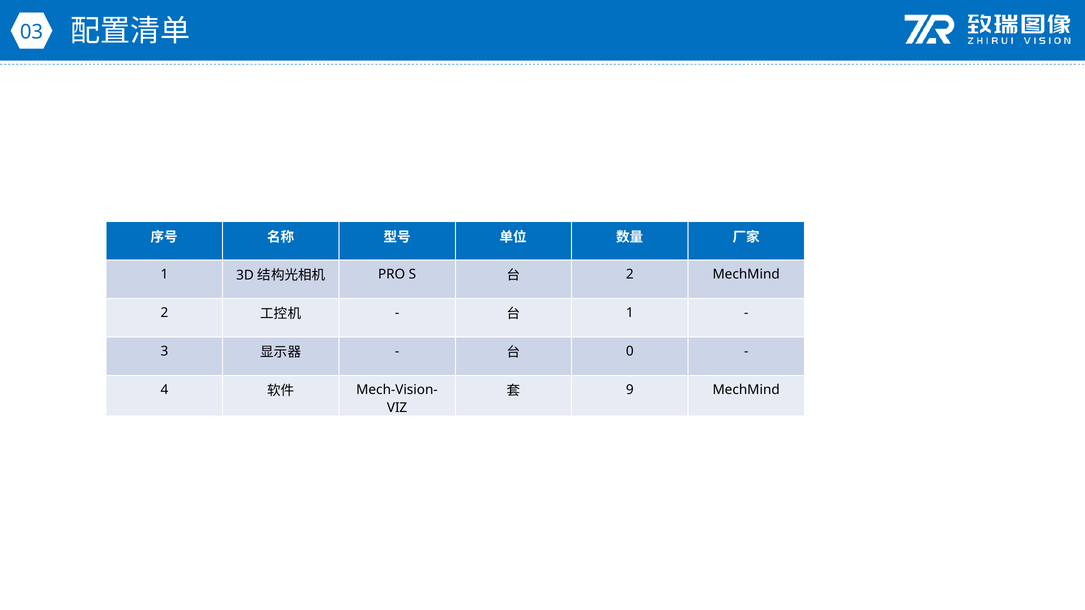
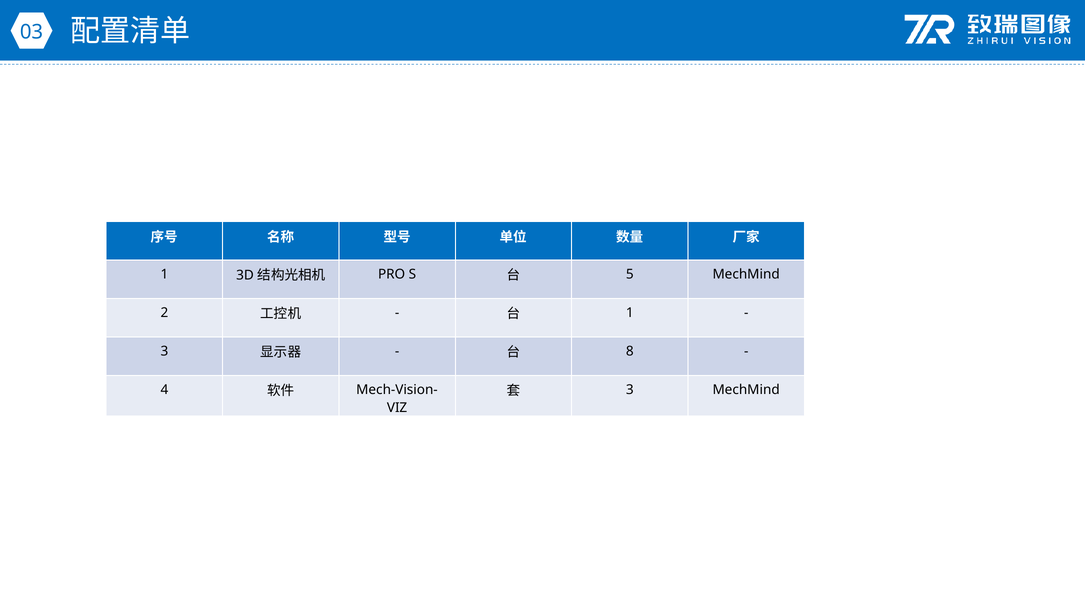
2: 2 -> 5 (630, 274)
0: 0 -> 8 (630, 351)
9: 9 -> 3 (630, 390)
